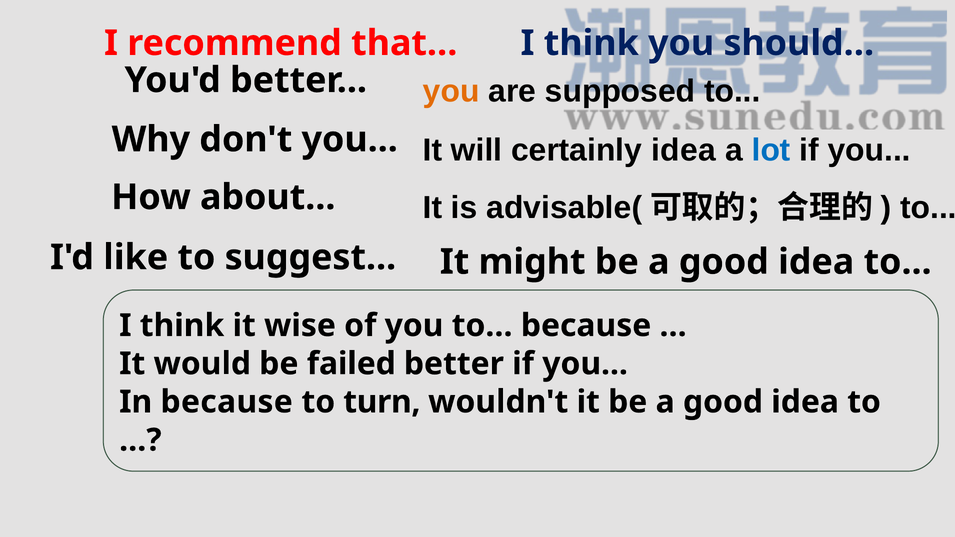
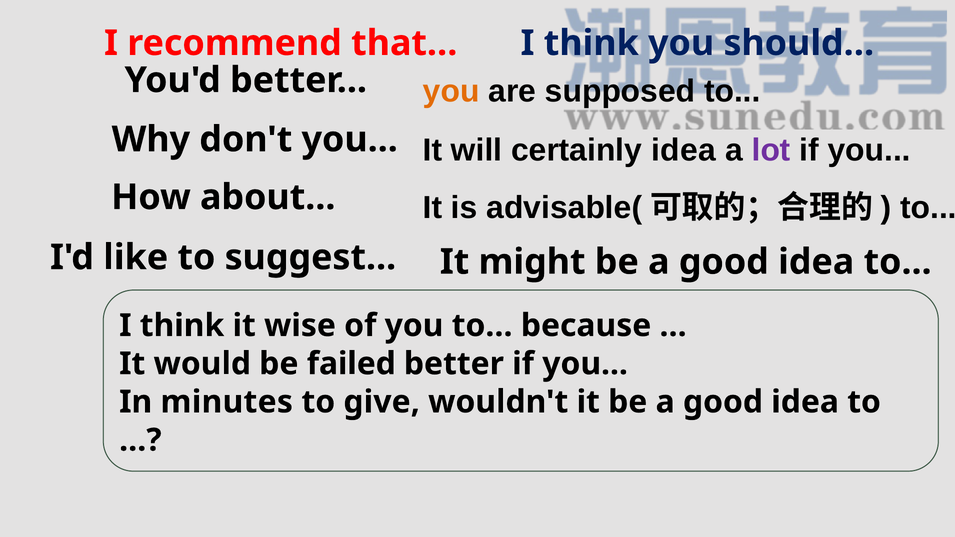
lot colour: blue -> purple (771, 150)
In because: because -> minutes (227, 402)
turn: turn -> give (382, 402)
